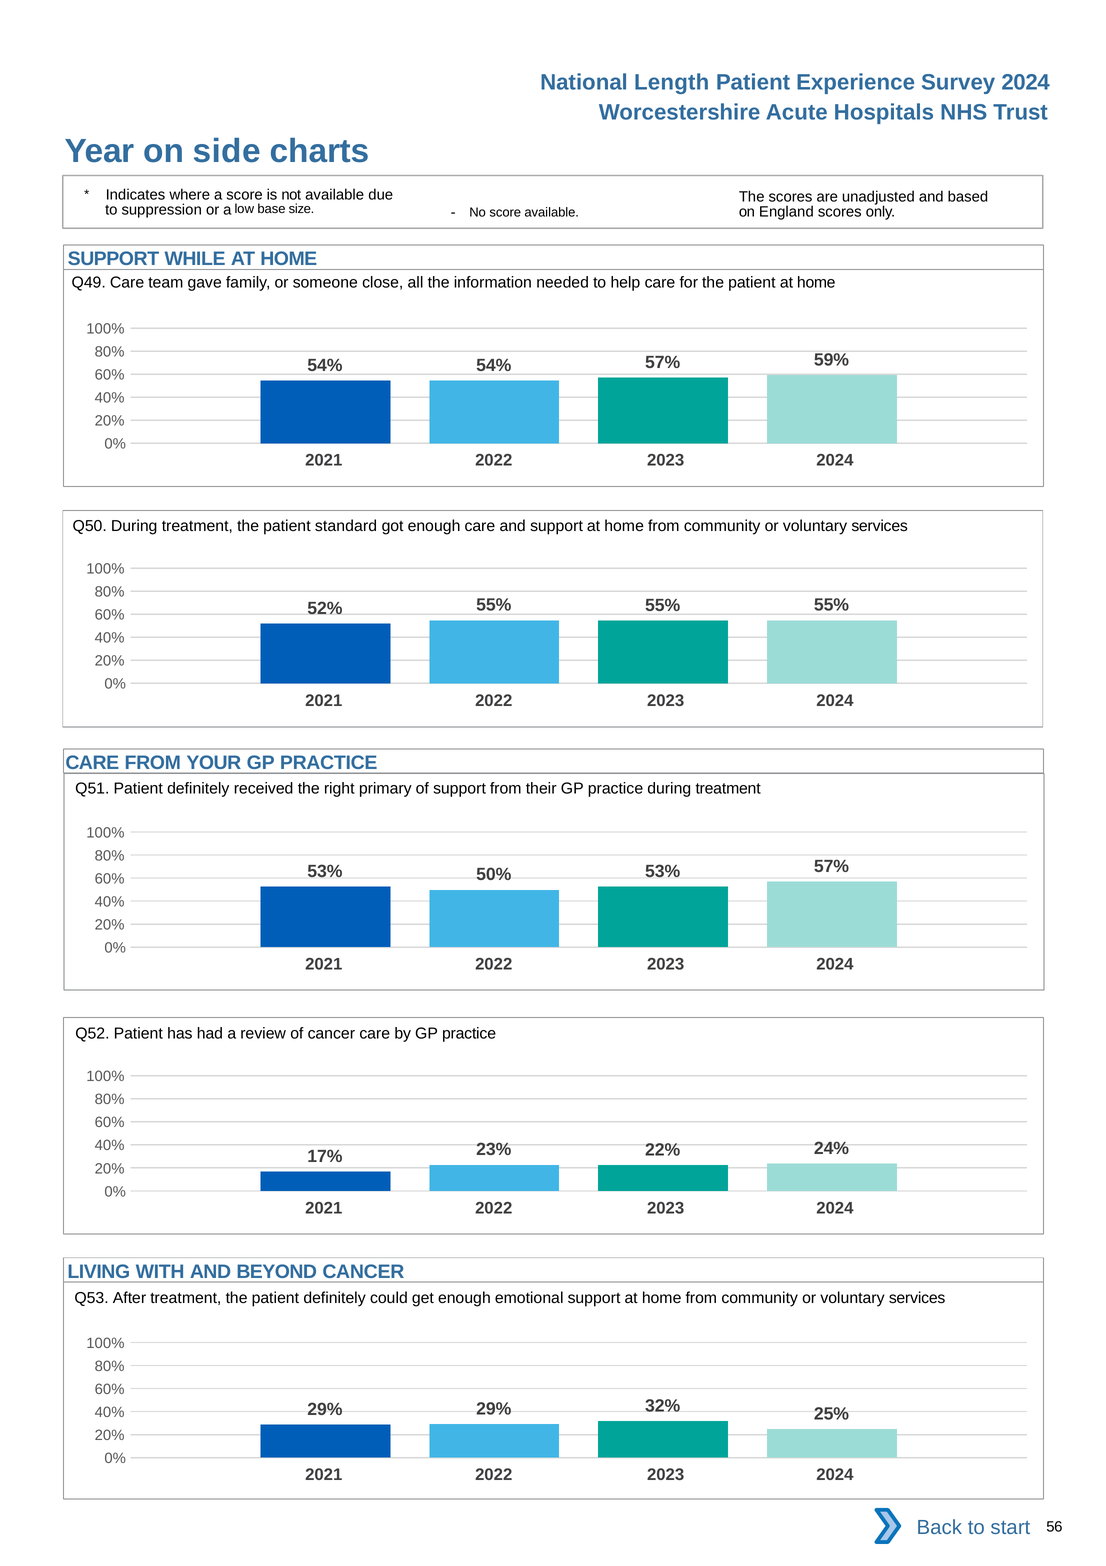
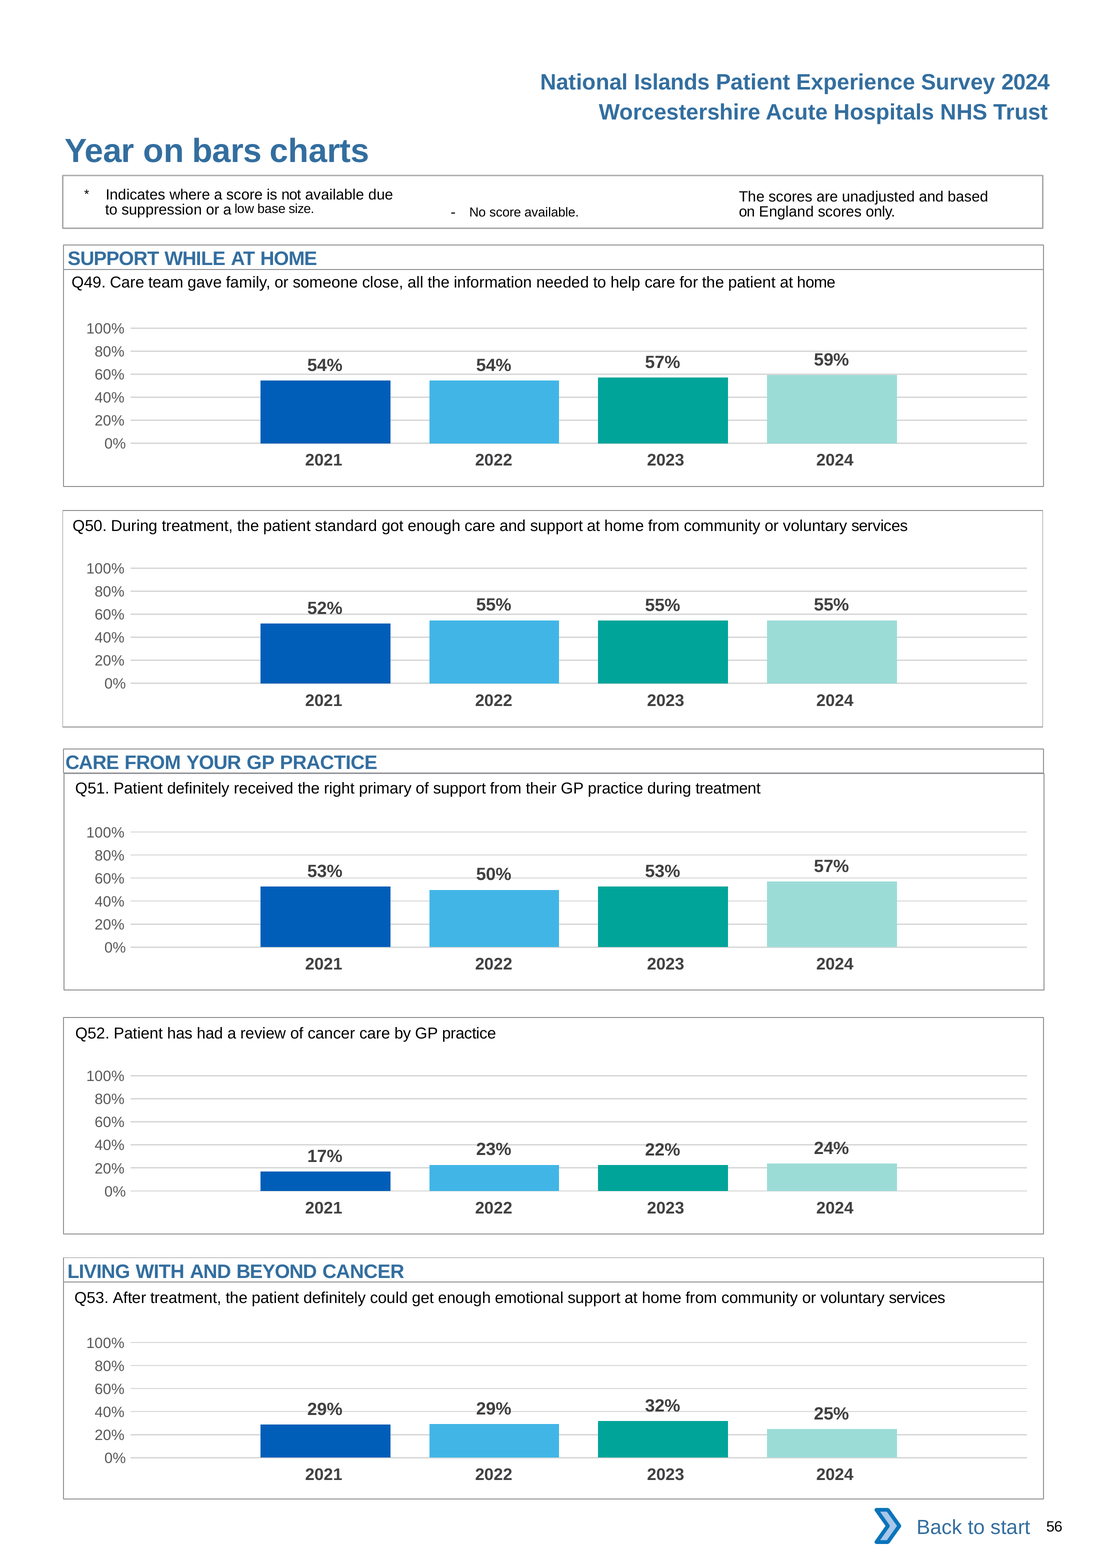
Length: Length -> Islands (672, 82)
side: side -> bars (227, 151)
